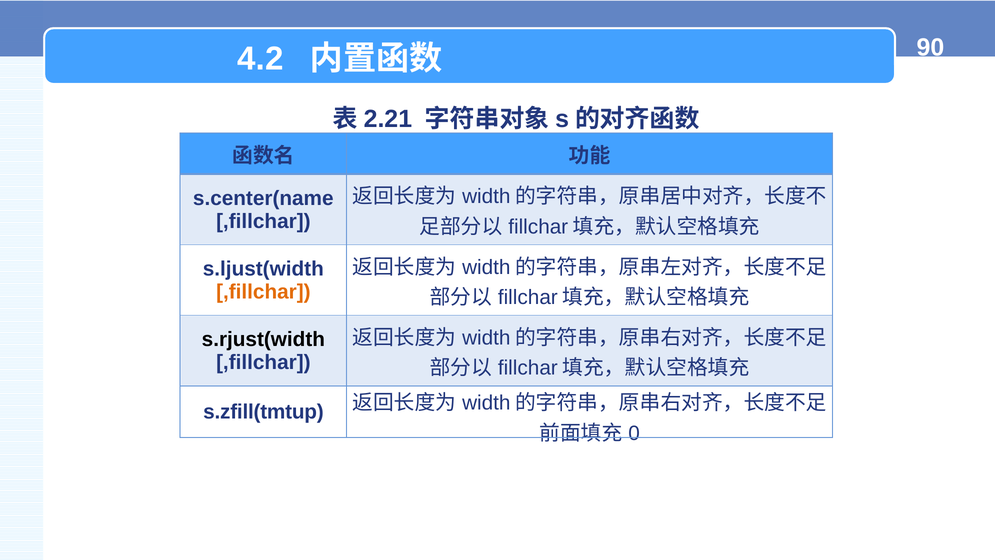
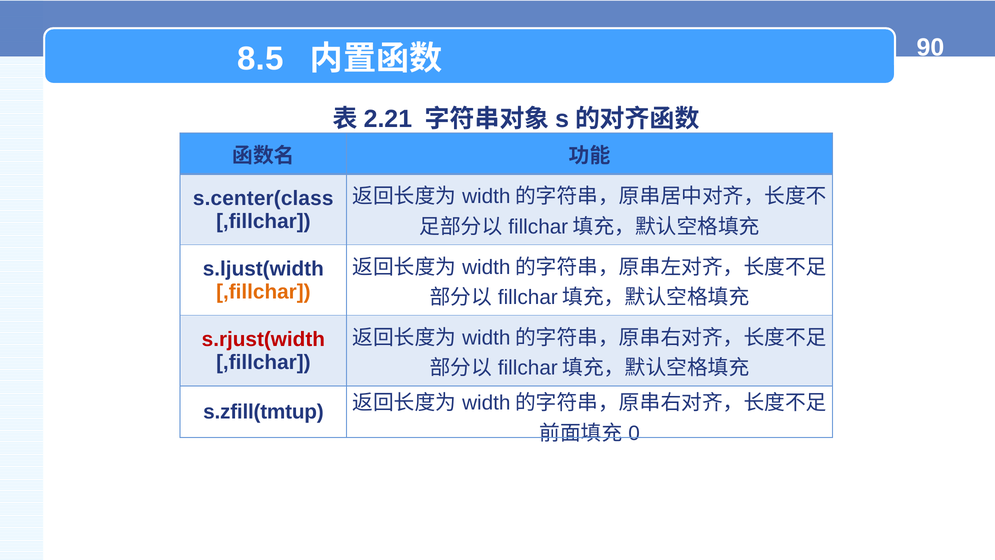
4.2: 4.2 -> 8.5 (260, 59)
s.center(name: s.center(name -> s.center(class (263, 198)
s.rjust(width colour: black -> red (263, 339)
